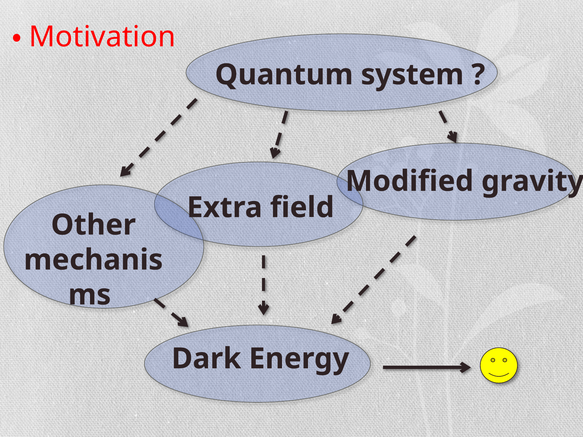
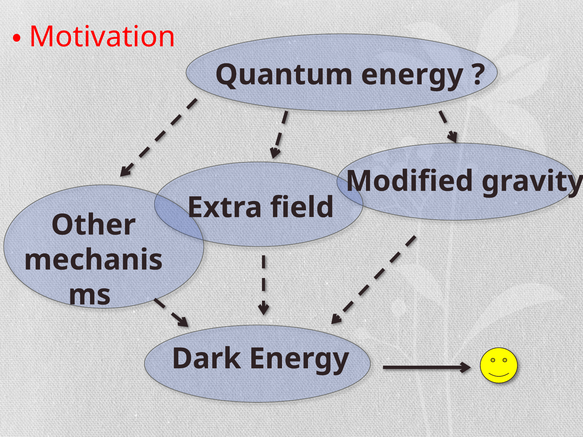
Quantum system: system -> energy (412, 75)
